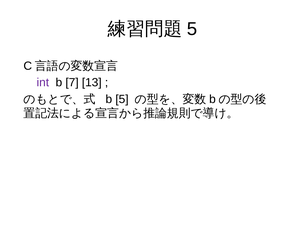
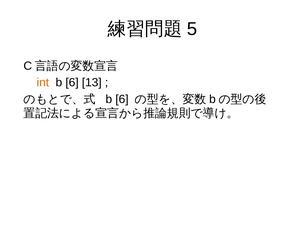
int colour: purple -> orange (43, 83)
7: 7 -> 6 (72, 83)
5: 5 -> 6 (122, 99)
